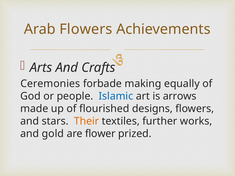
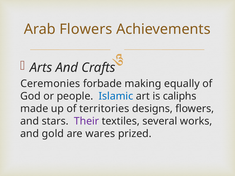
arrows: arrows -> caliphs (180, 96)
flourished: flourished -> territories (104, 109)
Their colour: orange -> purple (87, 121)
further: further -> several (160, 121)
flower: flower -> wares (100, 134)
